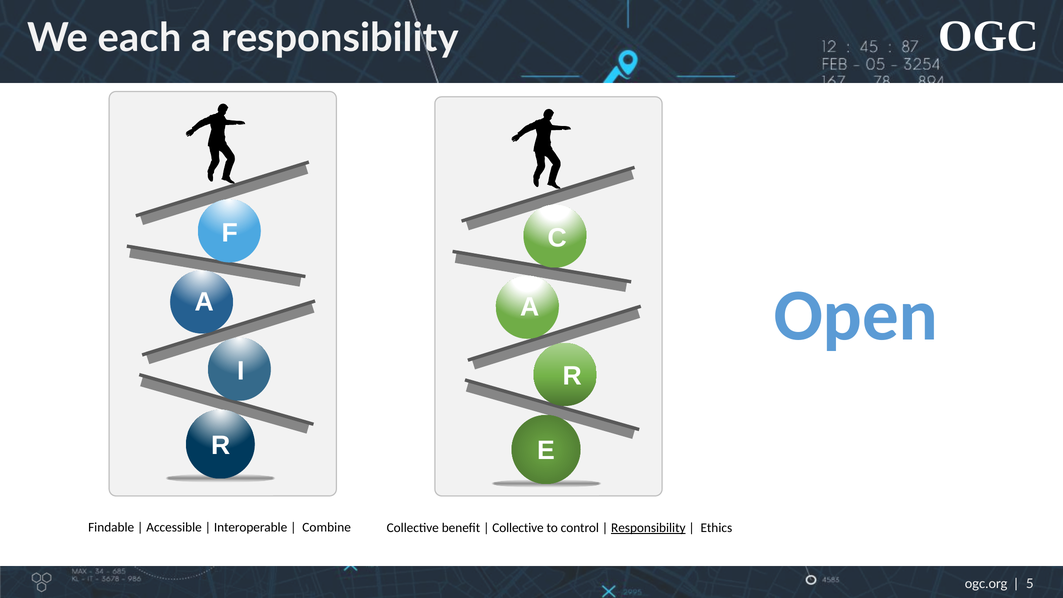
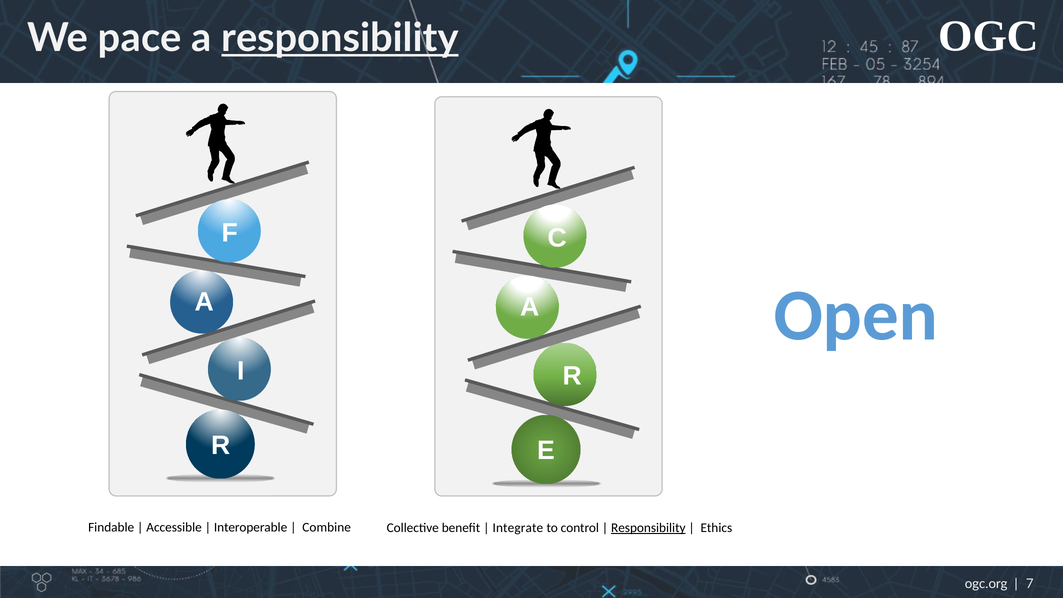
each: each -> pace (140, 38)
responsibility underline: none -> present (340, 38)
Collective: Collective -> Integrate (518, 528)
5: 5 -> 7 (1030, 584)
